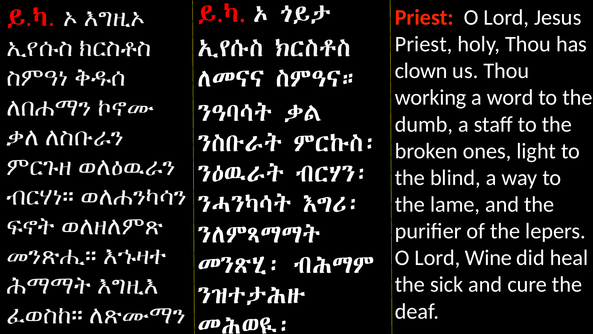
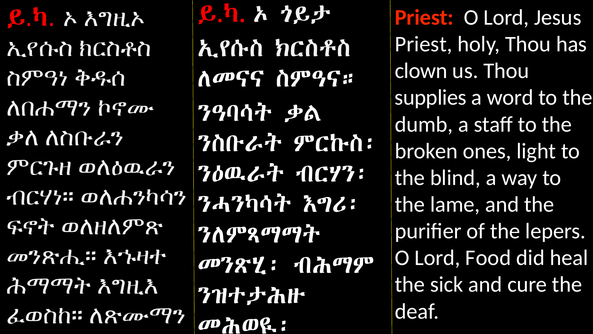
working: working -> supplies (431, 97)
Wine: Wine -> Food (488, 258)
